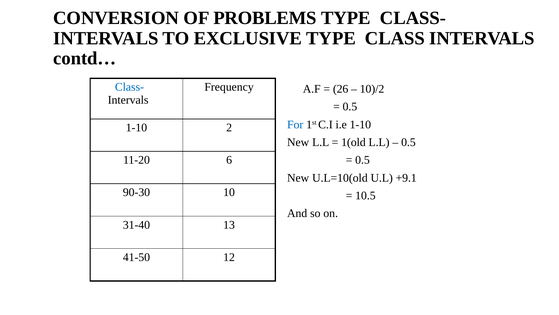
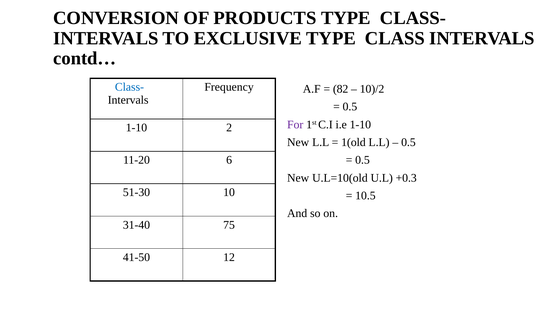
PROBLEMS: PROBLEMS -> PRODUCTS (265, 18)
26: 26 -> 82 (341, 89)
For colour: blue -> purple (295, 124)
+9.1: +9.1 -> +0.3 (406, 178)
90-30: 90-30 -> 51-30 (136, 192)
13: 13 -> 75 (229, 224)
